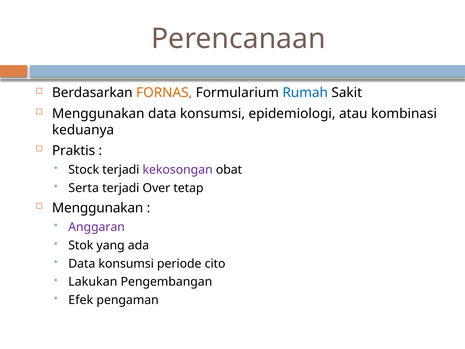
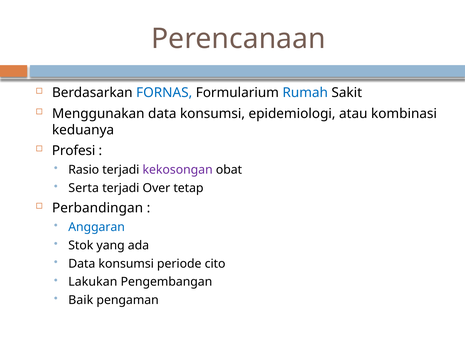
FORNAS colour: orange -> blue (164, 93)
Praktis: Praktis -> Profesi (74, 151)
Stock: Stock -> Rasio (84, 170)
Menggunakan: Menggunakan -> Perbandingan (98, 208)
Anggaran colour: purple -> blue (97, 227)
Efek: Efek -> Baik (81, 300)
